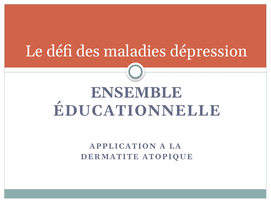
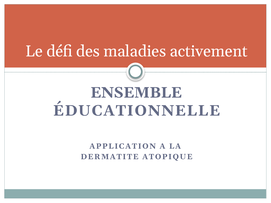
dépression: dépression -> activement (209, 51)
